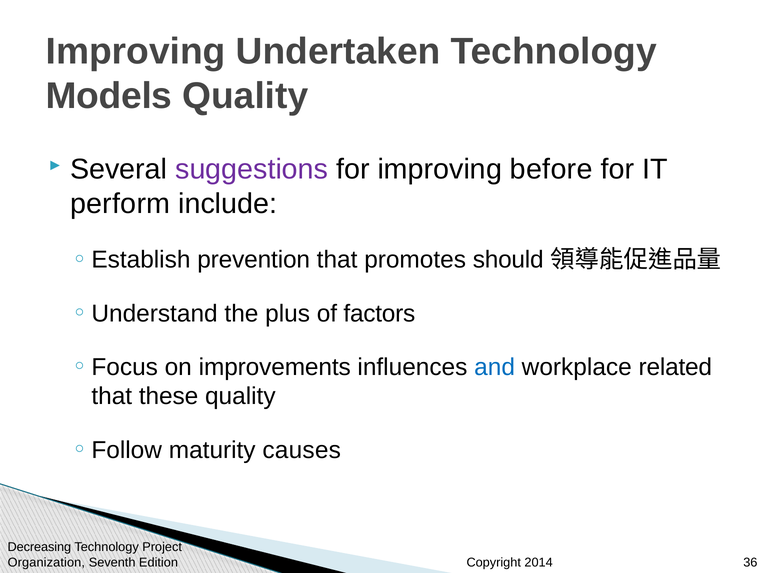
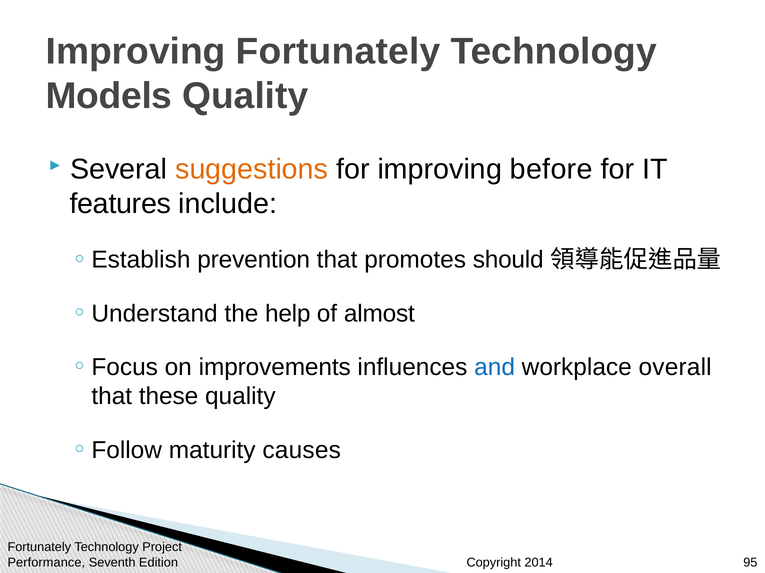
Improving Undertaken: Undertaken -> Fortunately (338, 52)
suggestions colour: purple -> orange (252, 170)
perform: perform -> features (120, 204)
plus: plus -> help (288, 314)
factors: factors -> almost (379, 314)
related: related -> overall (675, 368)
Decreasing: Decreasing -> Fortunately (39, 548)
Organization: Organization -> Performance (46, 563)
36: 36 -> 95 (750, 563)
